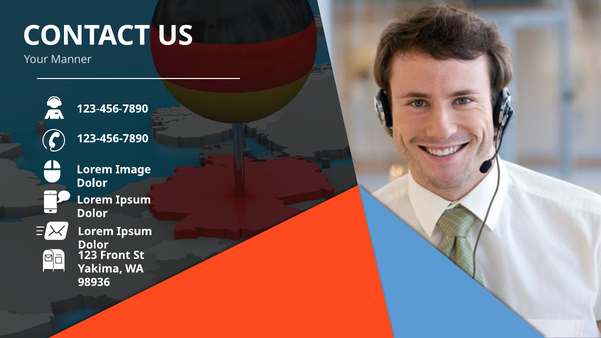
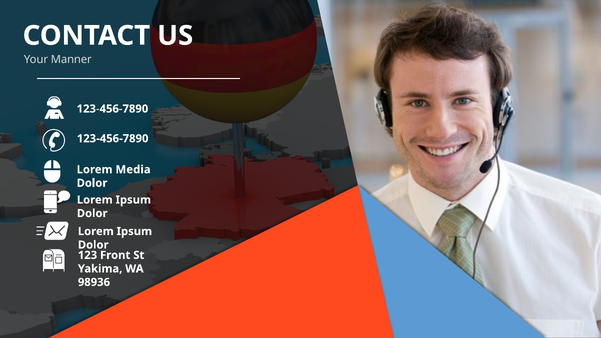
Image: Image -> Media (133, 170)
